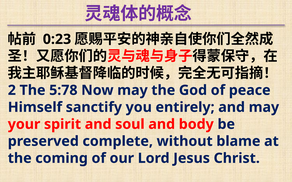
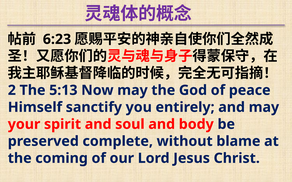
0:23: 0:23 -> 6:23 (57, 39)
5:78: 5:78 -> 5:13 (63, 90)
